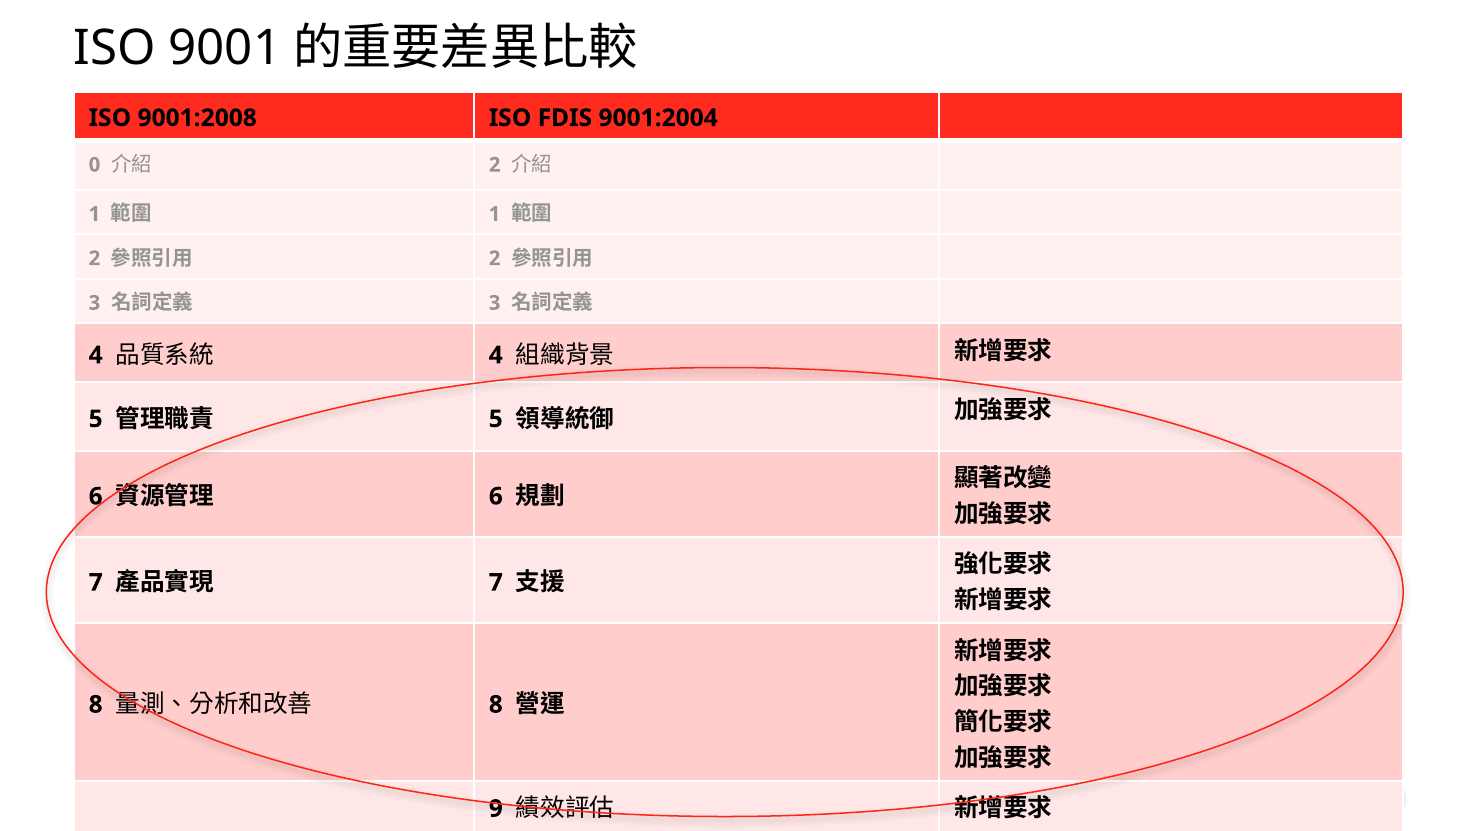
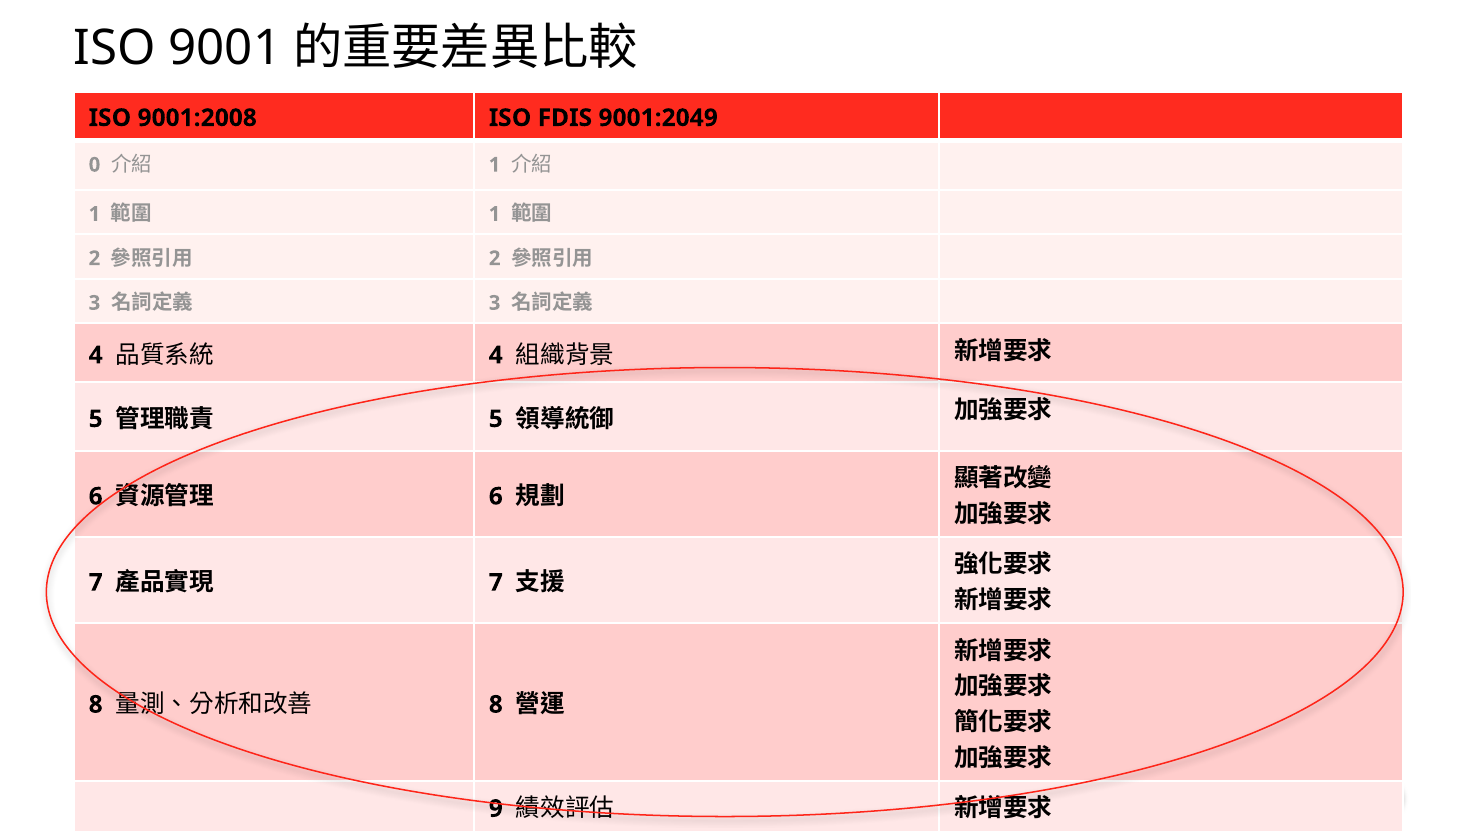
9001:2004: 9001:2004 -> 9001:2049 (658, 118)
2: 2 -> 1 (495, 165)
